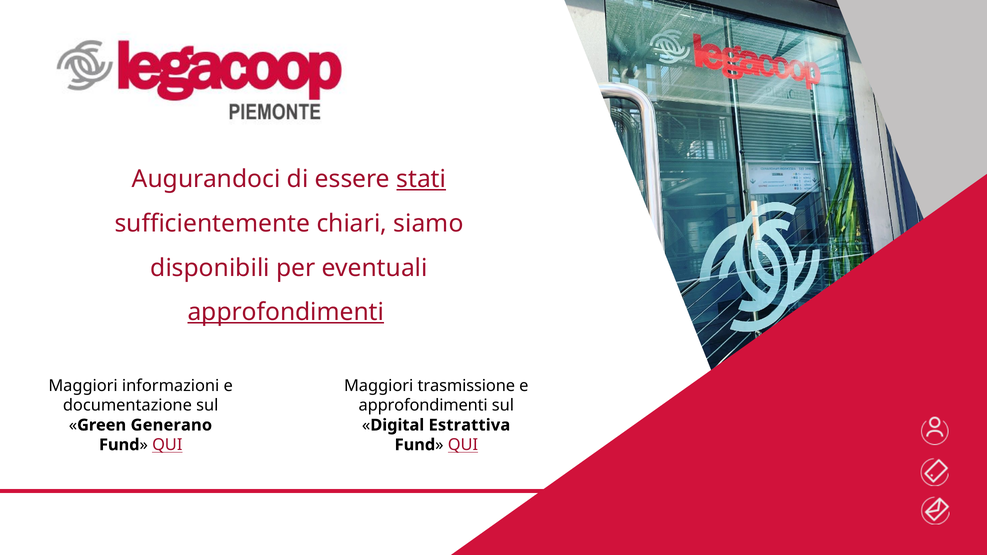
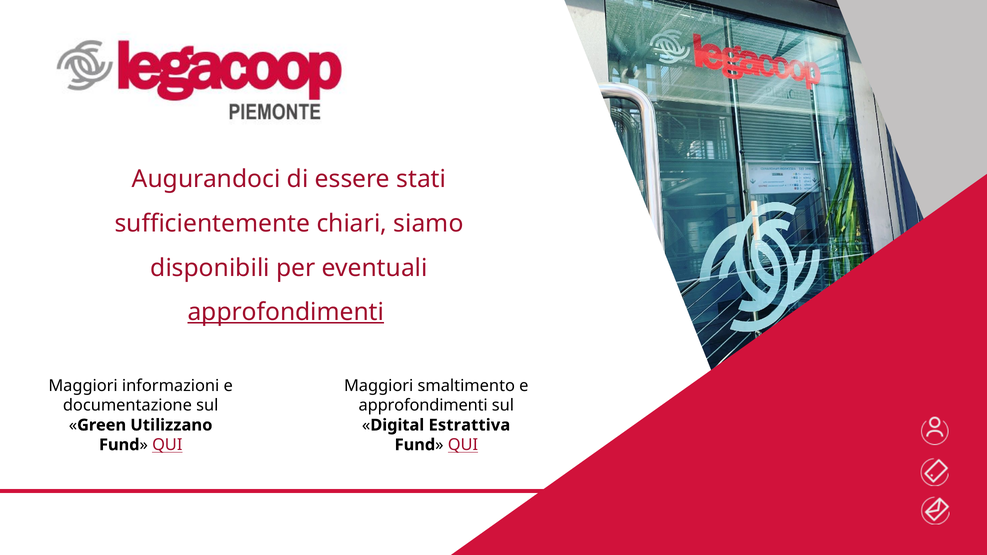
stati underline: present -> none (421, 179)
trasmissione: trasmissione -> smaltimento (466, 386)
Generano: Generano -> Utilizzano (171, 425)
